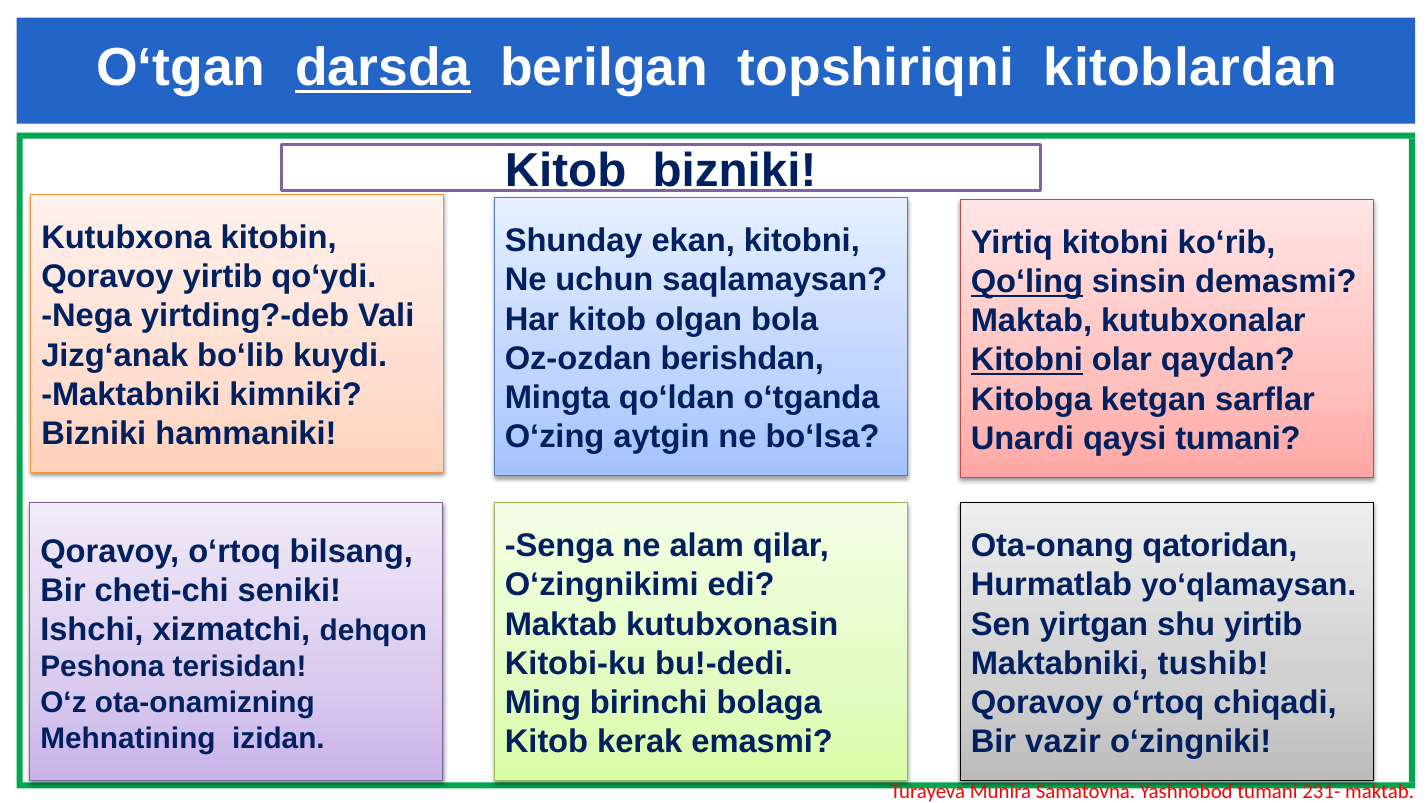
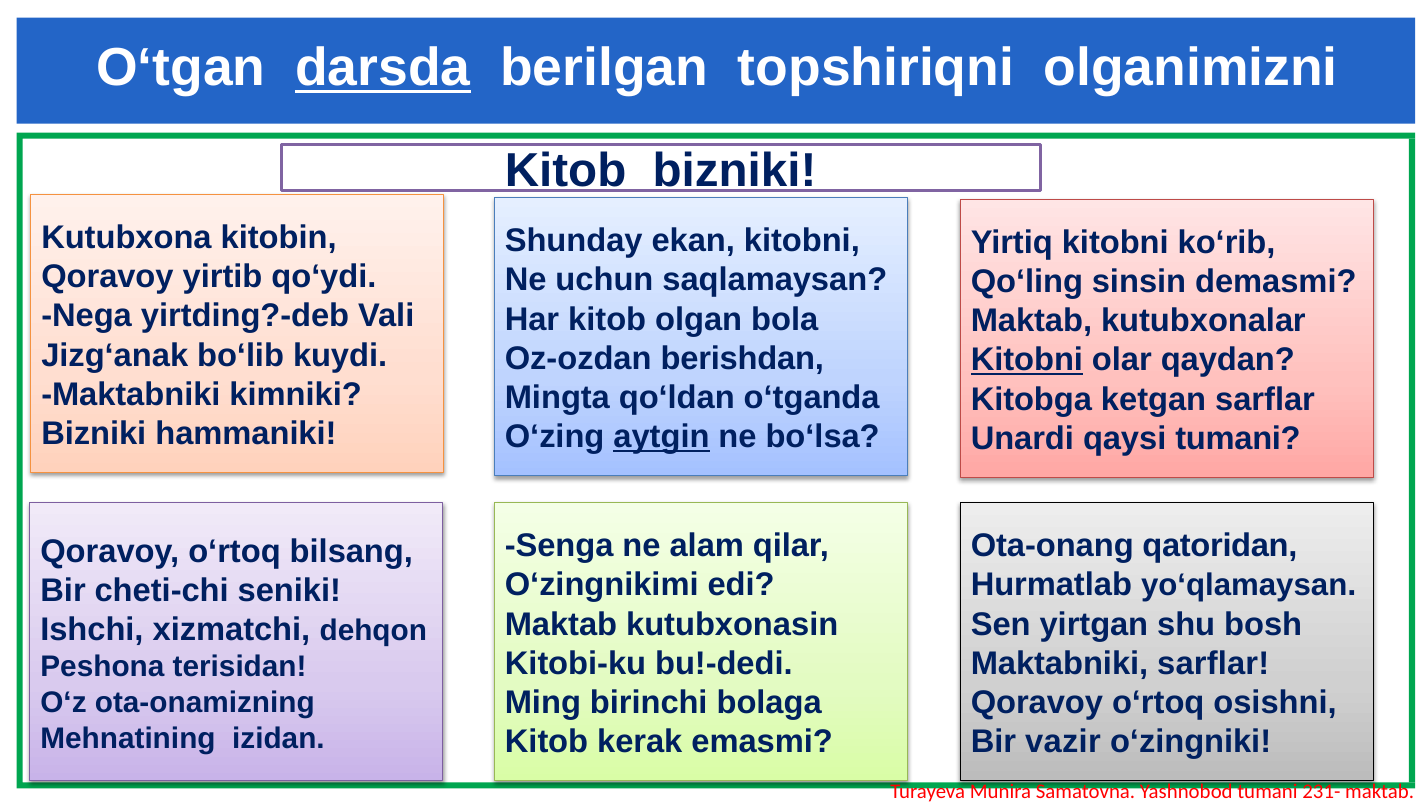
kitoblardan: kitoblardan -> olganimizni (1191, 68)
Qo‘ling underline: present -> none (1027, 282)
aytgin underline: none -> present (661, 437)
shu yirtib: yirtib -> bosh (1263, 624)
Maktabniki tushib: tushib -> sarflar (1213, 663)
chiqadi: chiqadi -> osishni (1275, 703)
